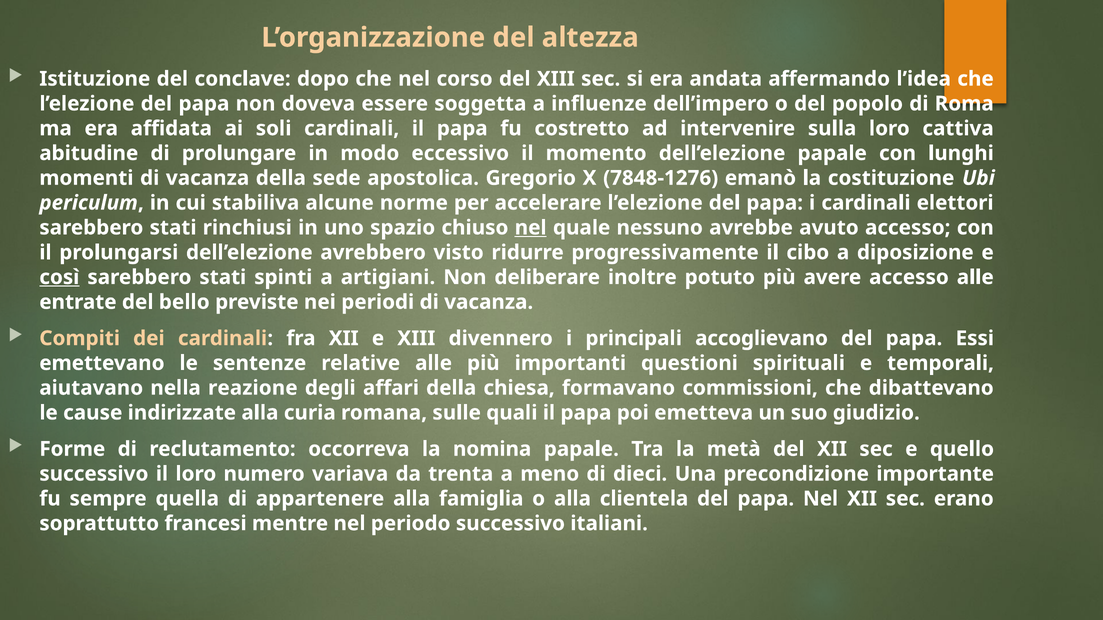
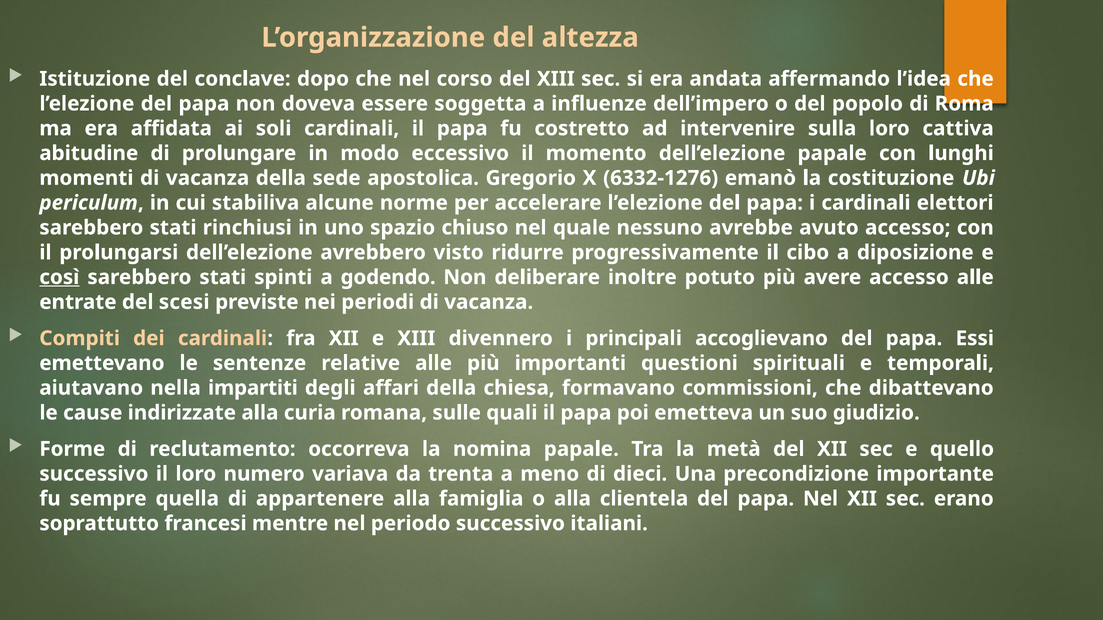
7848-1276: 7848-1276 -> 6332-1276 (661, 178)
nel underline: present -> none (531, 228)
artigiani: artigiani -> godendo (388, 277)
bello: bello -> scesi (184, 302)
reazione: reazione -> impartiti (253, 388)
